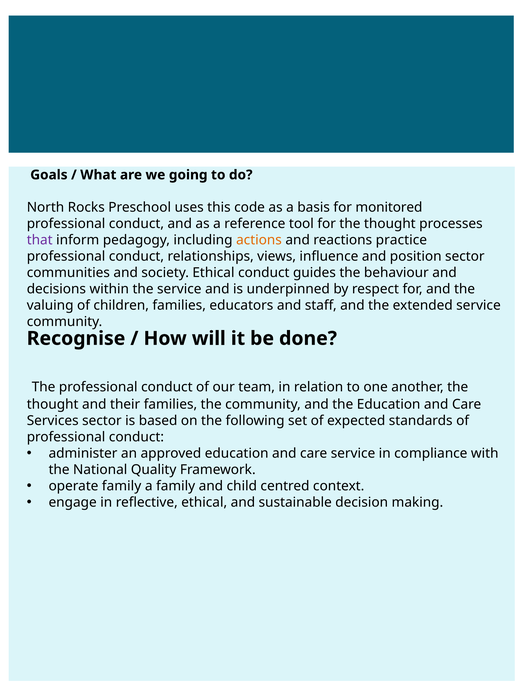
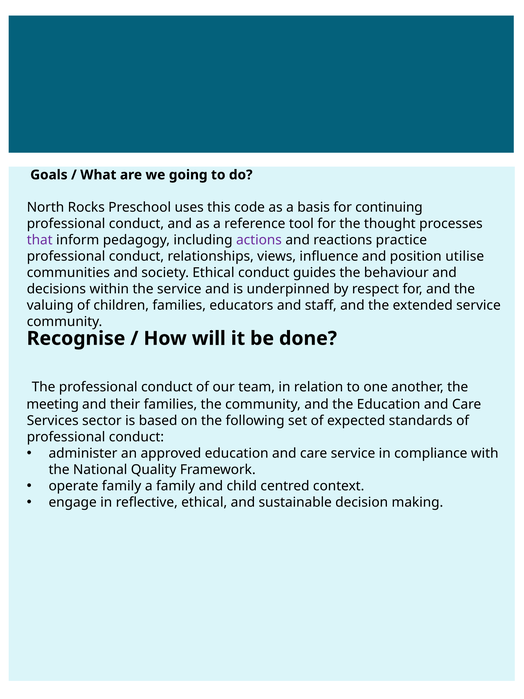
monitored: monitored -> continuing (389, 207)
actions colour: orange -> purple (259, 240)
position sector: sector -> utilise (465, 256)
thought: thought -> meeting (53, 404)
